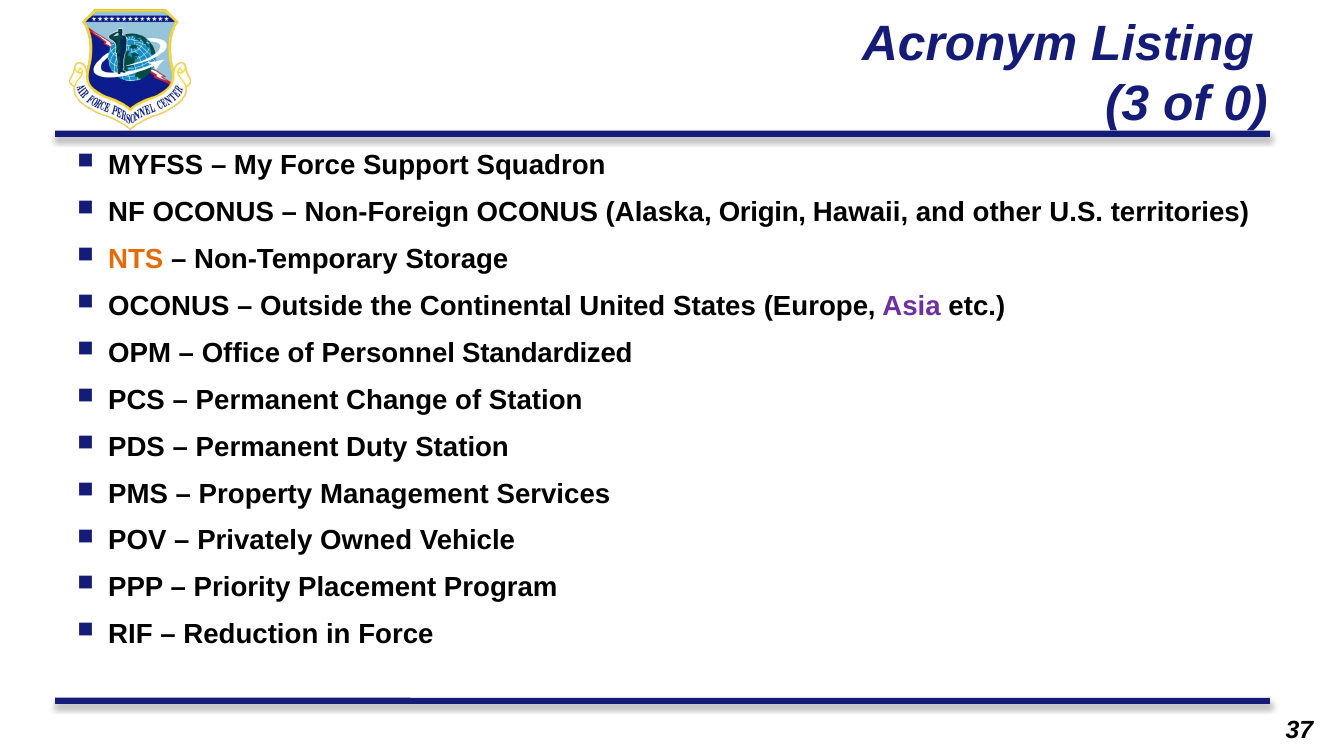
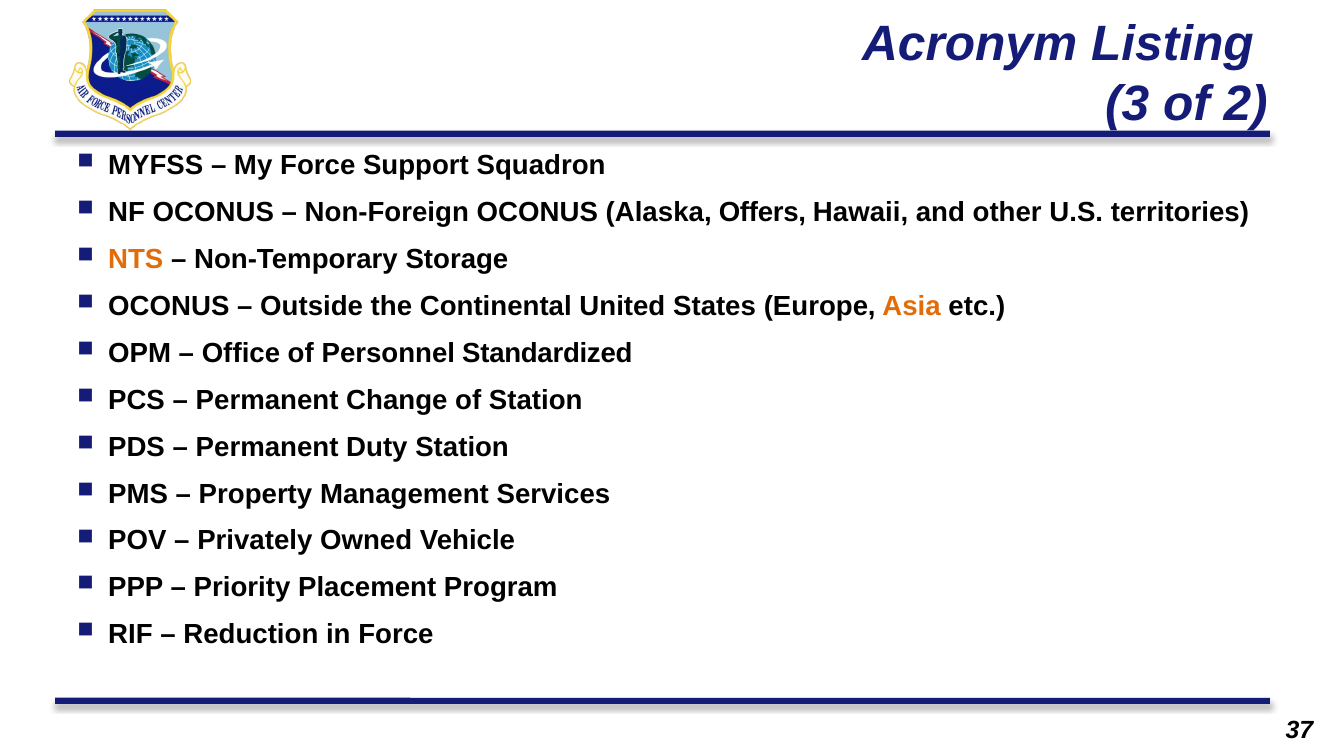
0: 0 -> 2 (1246, 104)
Origin: Origin -> Offers (762, 212)
Asia colour: purple -> orange (912, 306)
